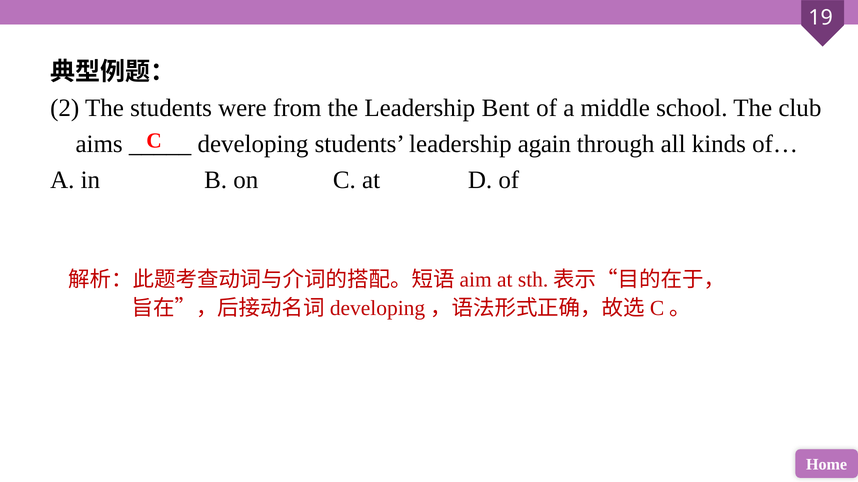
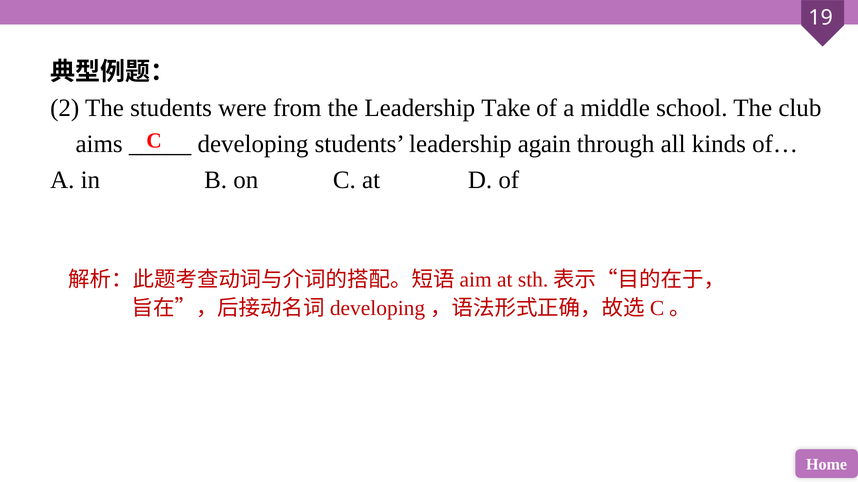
Bent: Bent -> Take (506, 108)
